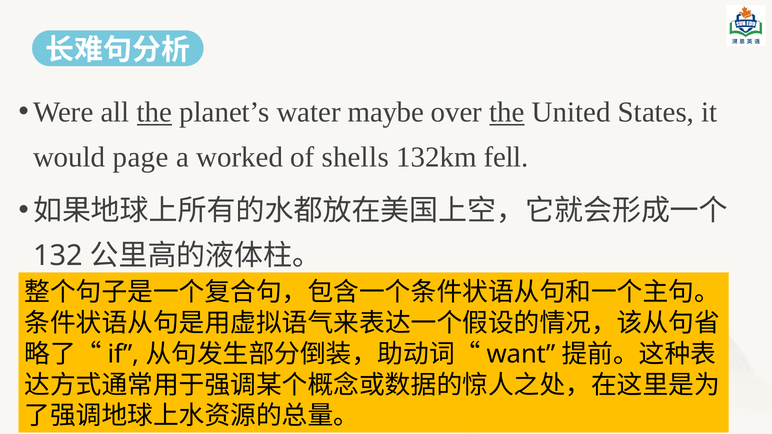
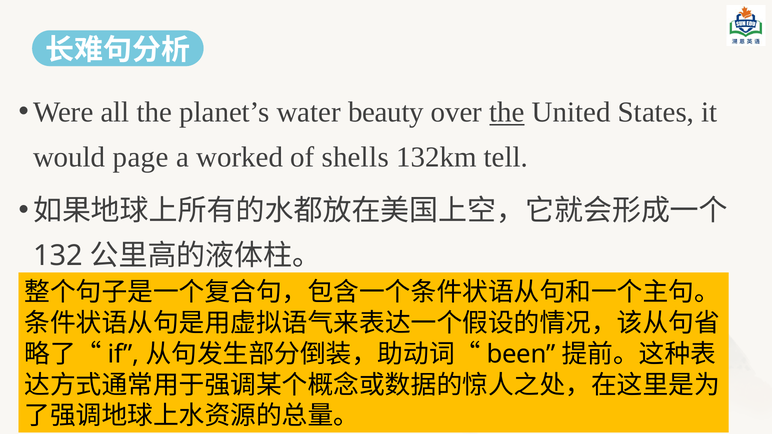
the underline: present -> none (154, 112)
maybe: maybe -> beauty (386, 112)
fell: fell -> tell (506, 157)
want: want -> been (521, 354)
